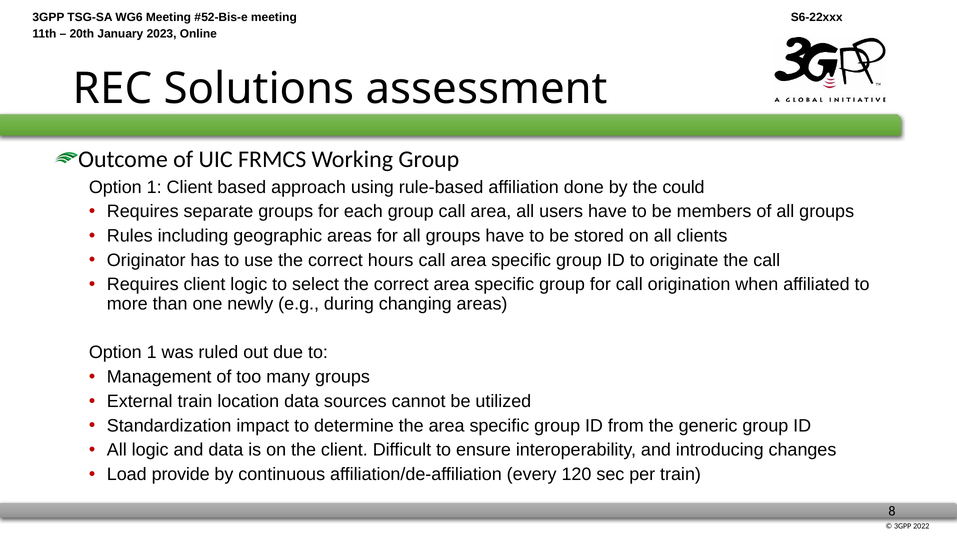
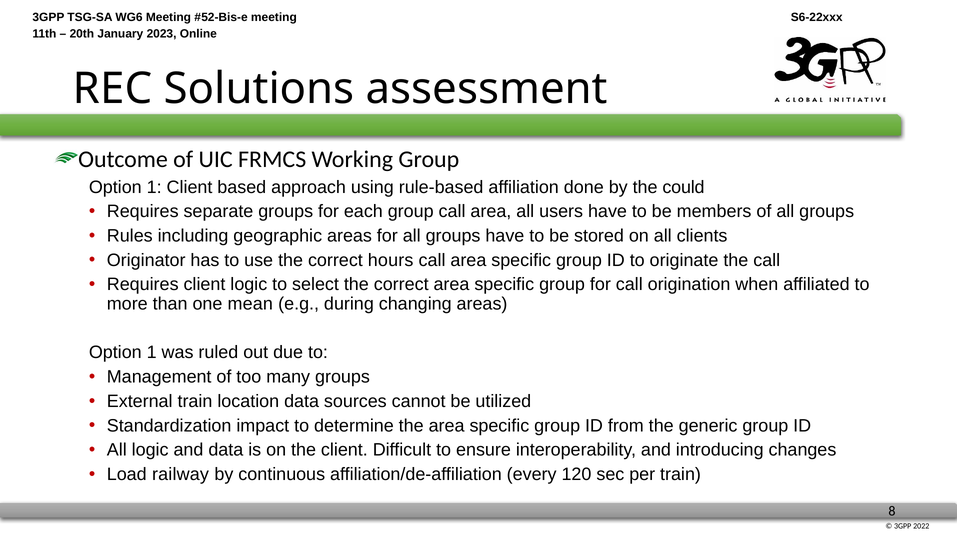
newly: newly -> mean (250, 304)
provide: provide -> railway (181, 475)
